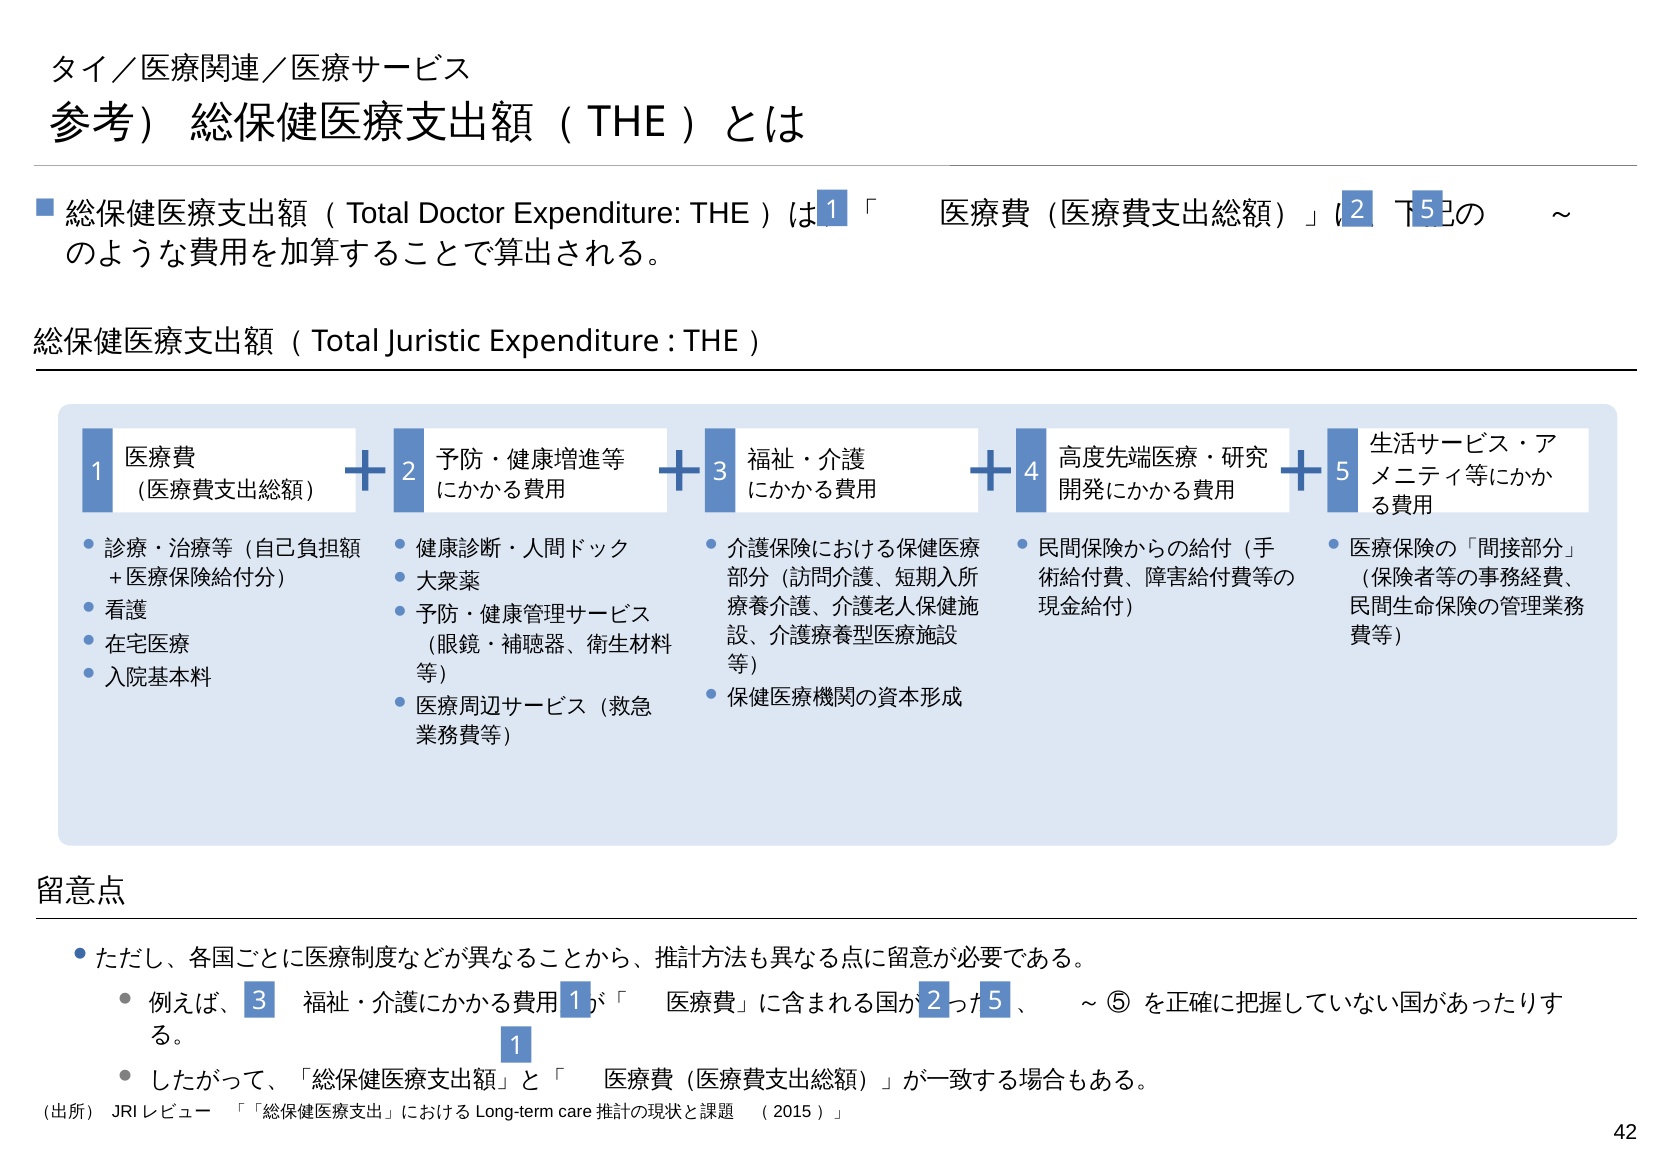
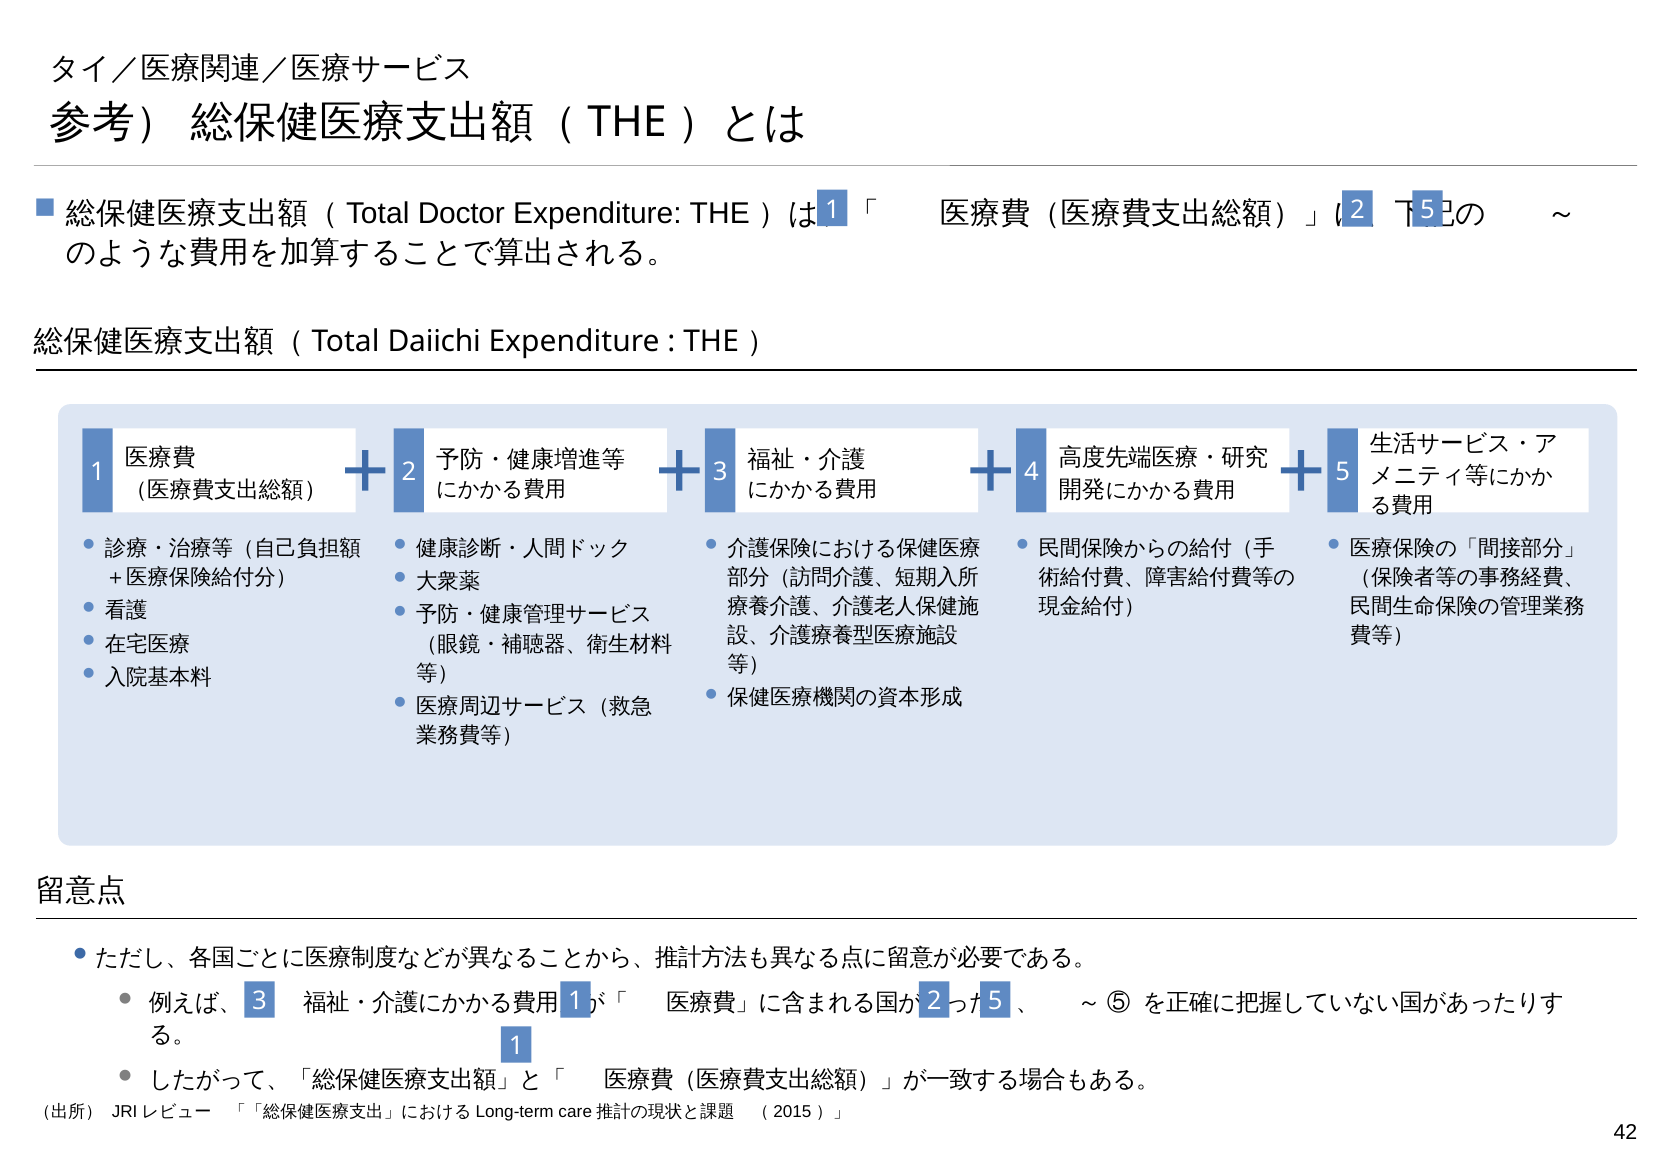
Juristic: Juristic -> Daiichi (434, 342)
